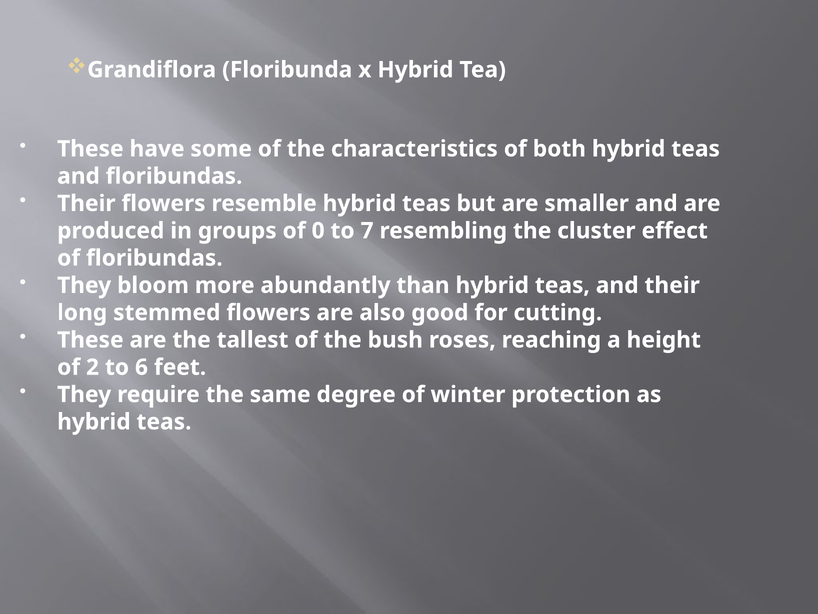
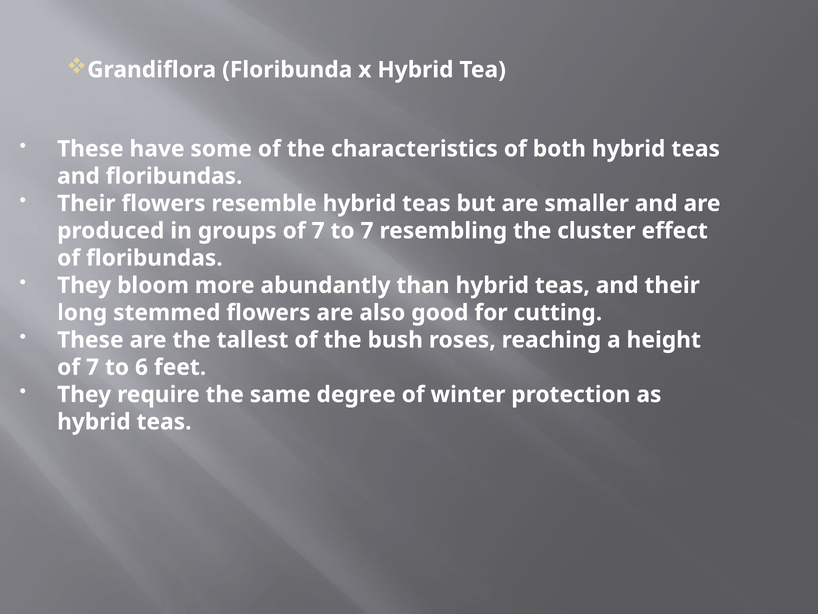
groups of 0: 0 -> 7 (318, 231)
2: 2 -> 7 (93, 367)
